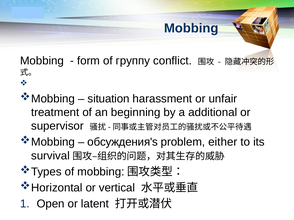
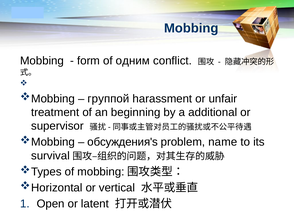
группу: группу -> одним (133, 61)
situation: situation -> группой (108, 99)
either: either -> name (223, 142)
